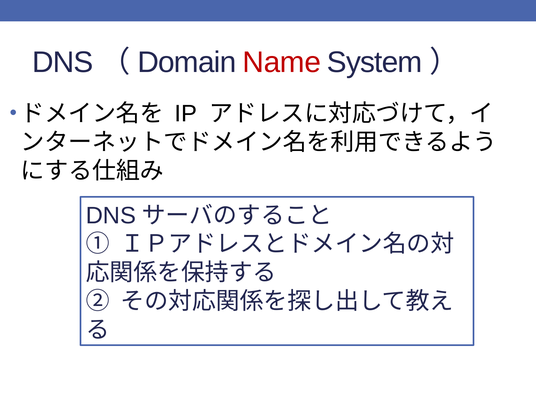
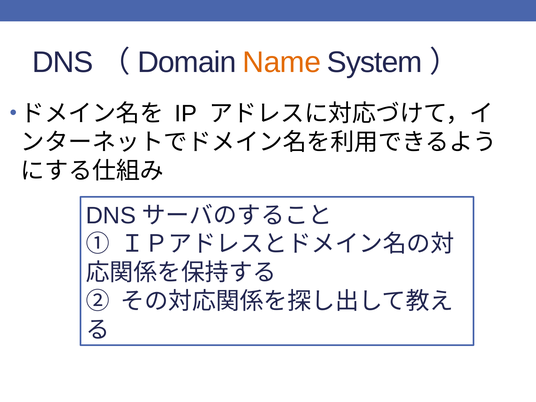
Name colour: red -> orange (282, 62)
